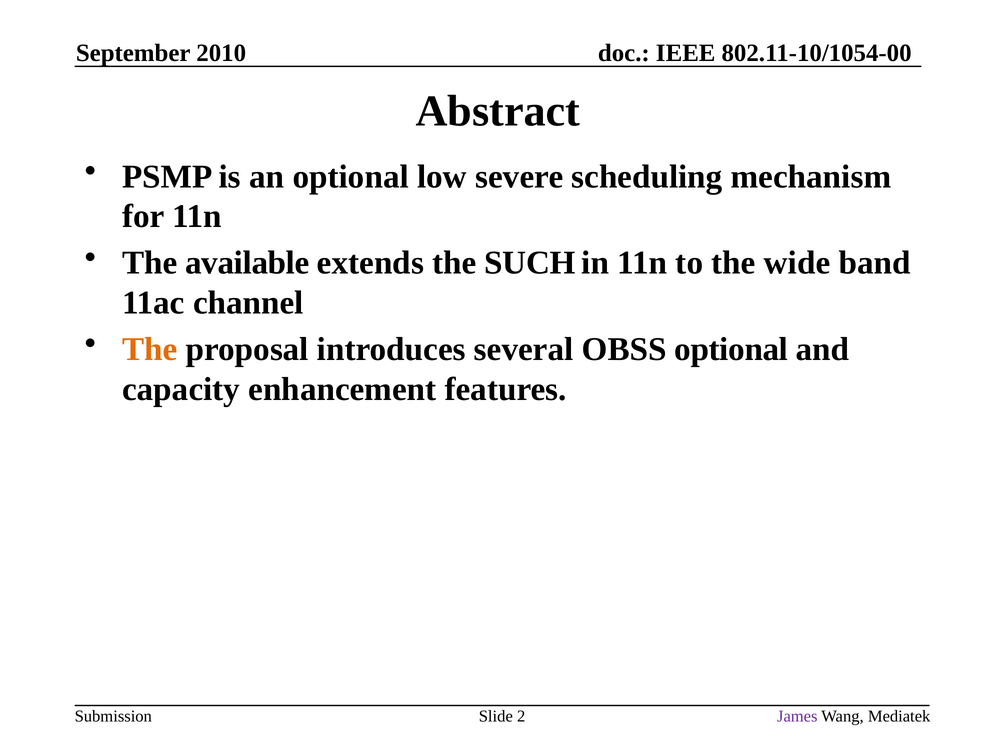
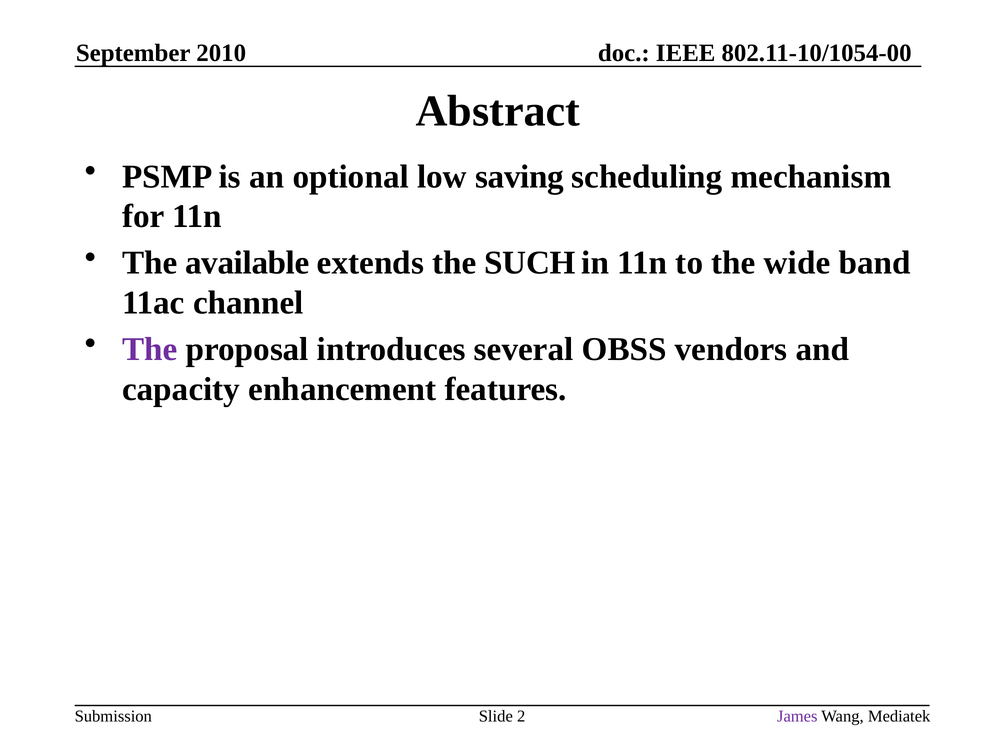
severe: severe -> saving (520, 177)
The colour: orange -> purple (150, 349)
OBSS optional: optional -> vendors (731, 349)
